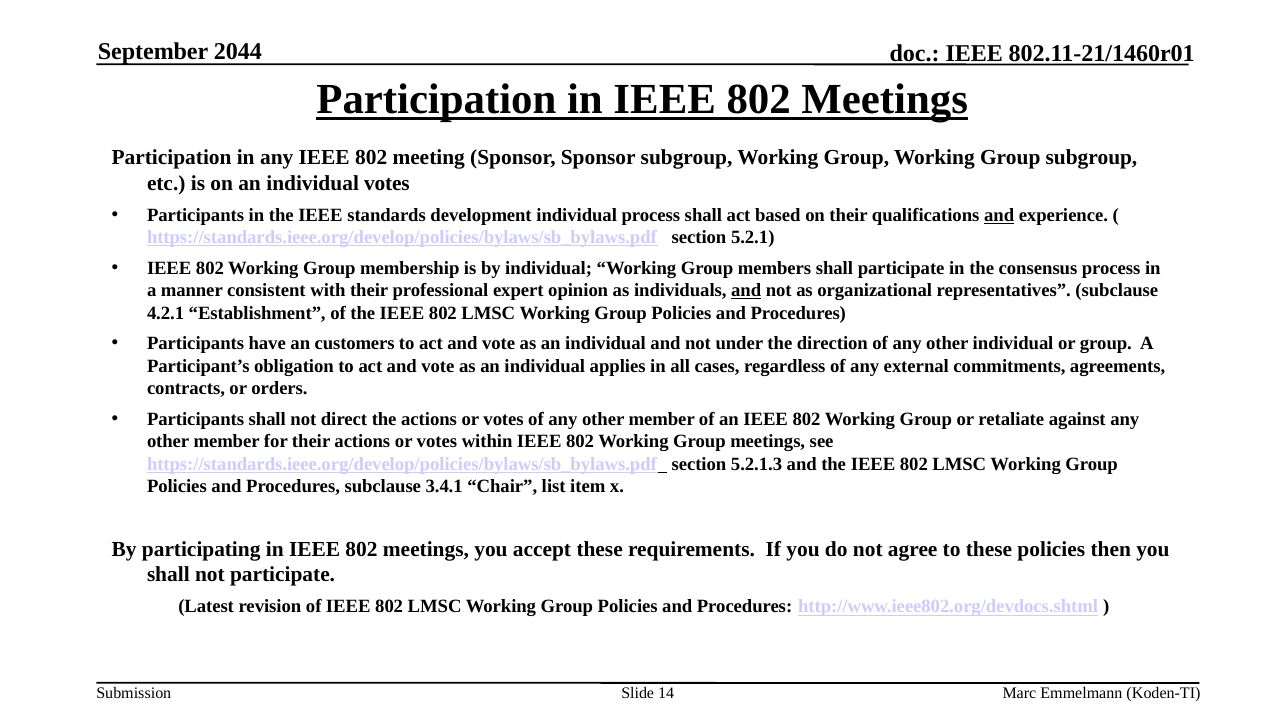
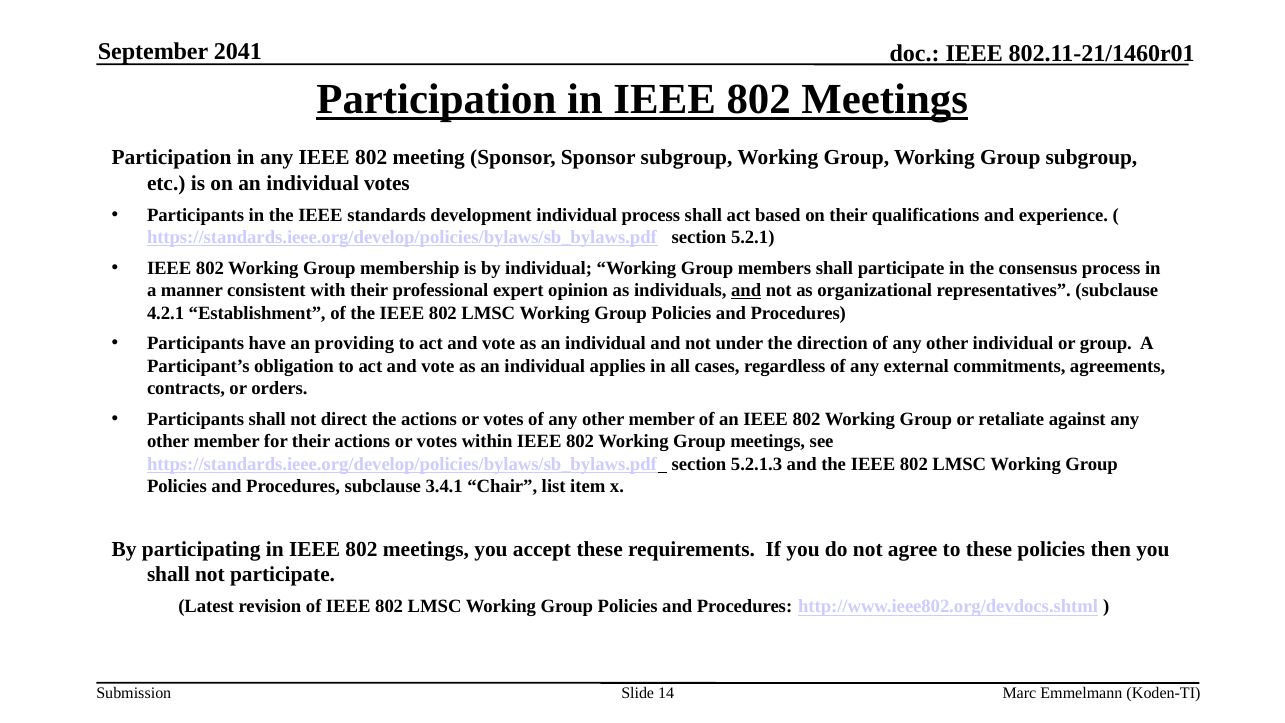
2044: 2044 -> 2041 (238, 51)
and underline: present -> none (999, 215)
customers: customers -> providing (354, 343)
